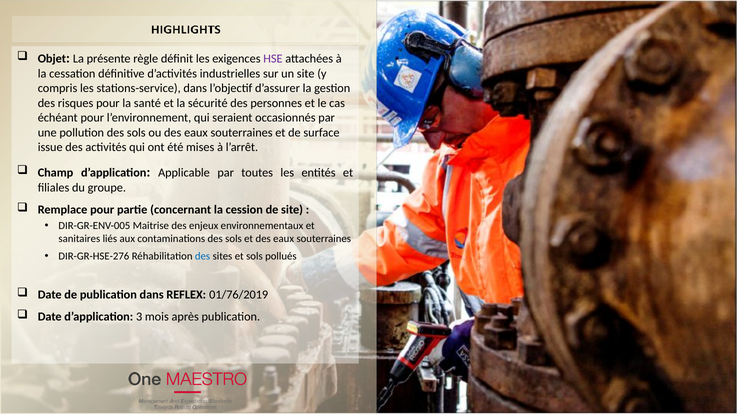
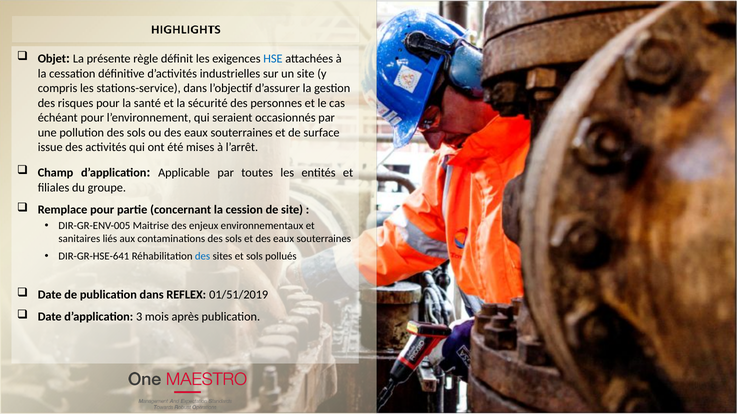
HSE colour: purple -> blue (273, 59)
DIR-GR-HSE-276: DIR-GR-HSE-276 -> DIR-GR-HSE-641 (94, 256)
01/76/2019: 01/76/2019 -> 01/51/2019 (239, 295)
